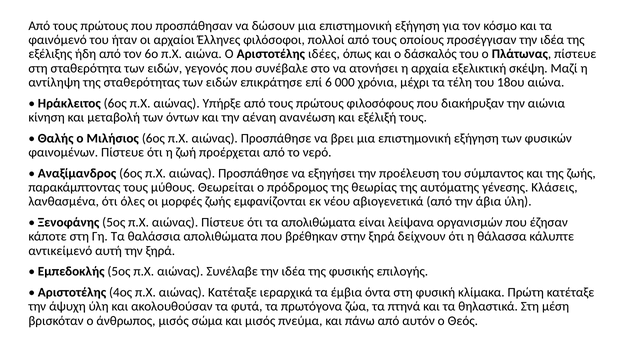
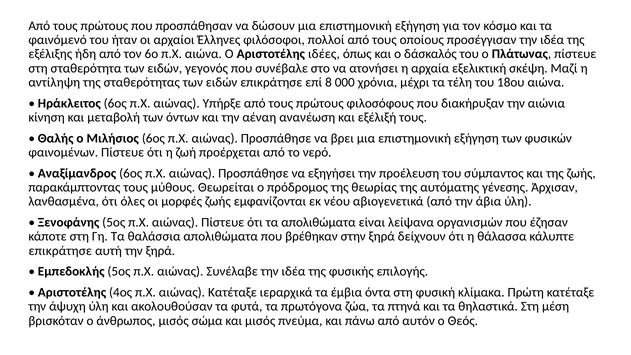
6: 6 -> 8 (328, 83)
Κλάσεις: Κλάσεις -> Άρχισαν (555, 187)
αντικείμενό: αντικείμενό -> επικράτησε (60, 251)
